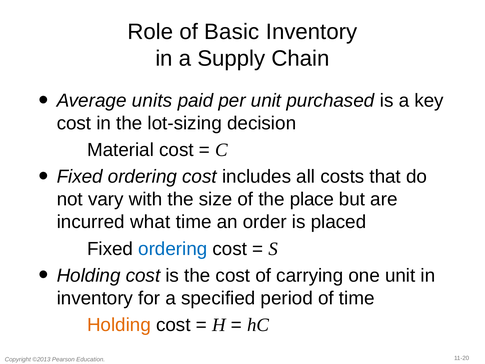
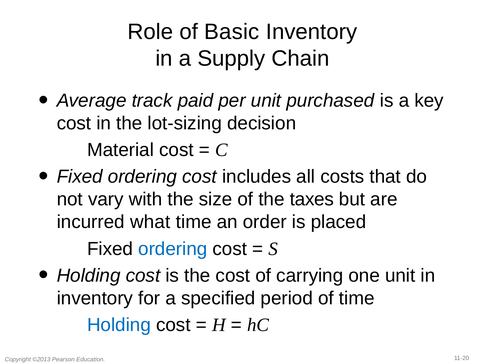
units: units -> track (152, 101)
place: place -> taxes (312, 199)
Holding colour: orange -> blue (119, 325)
